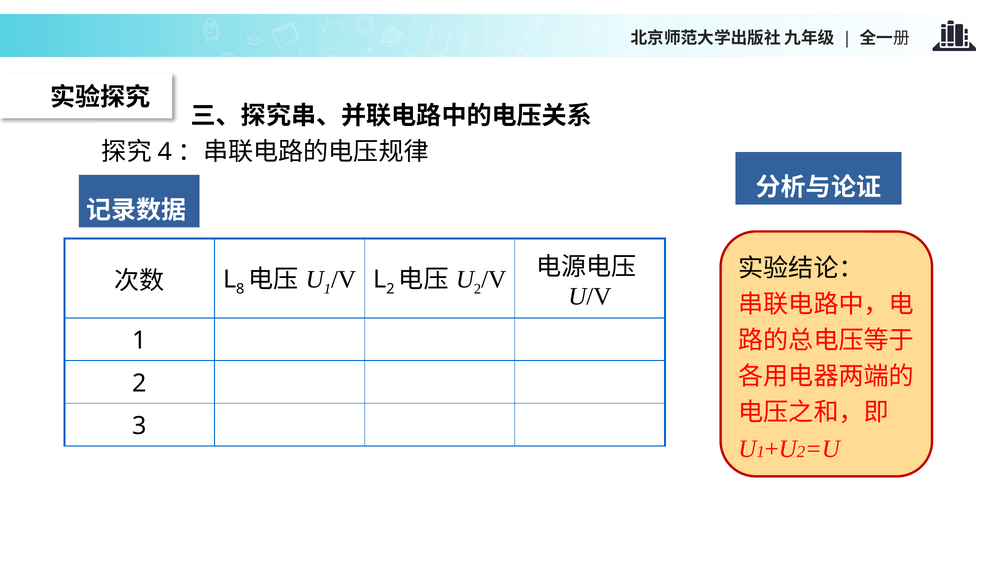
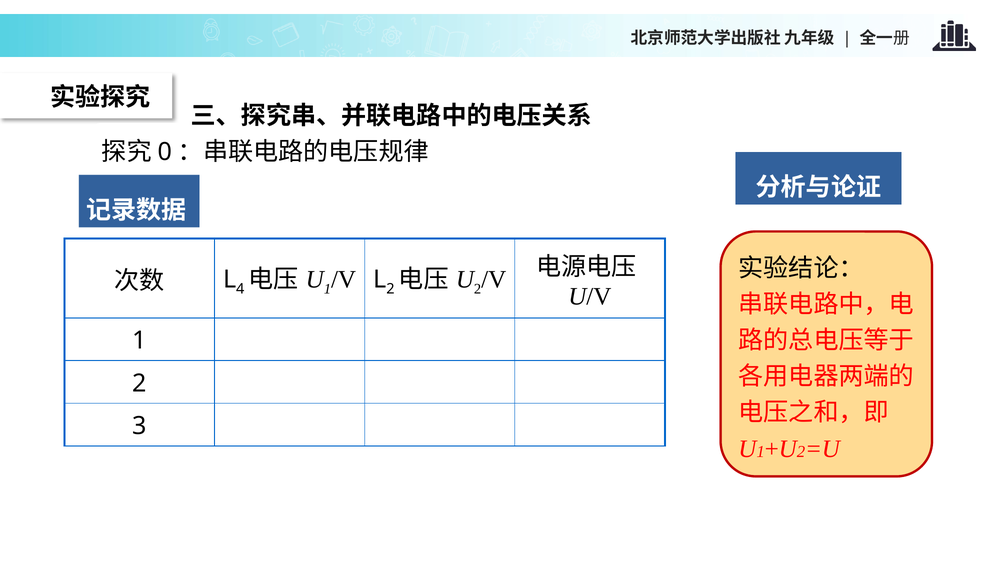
4: 4 -> 0 (165, 152)
8: 8 -> 4 (240, 289)
